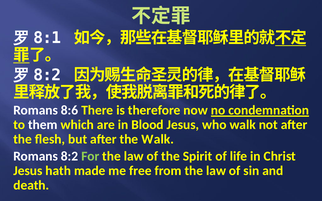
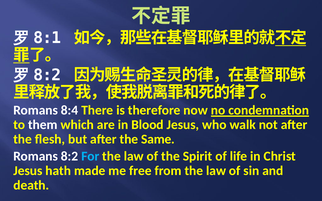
8:6: 8:6 -> 8:4 (70, 110)
the Walk: Walk -> Same (158, 139)
For colour: light green -> light blue (90, 156)
